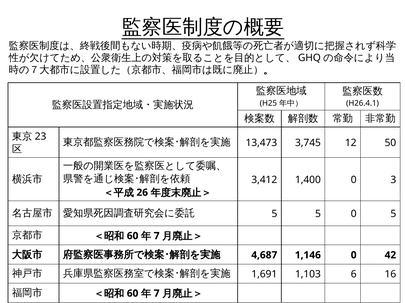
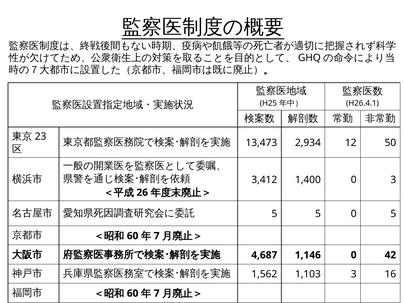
3,745: 3,745 -> 2,934 (308, 143)
1,691: 1,691 -> 1,562 (264, 275)
1,103 6: 6 -> 3 (354, 275)
